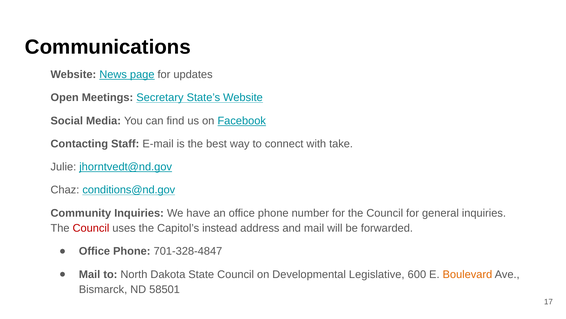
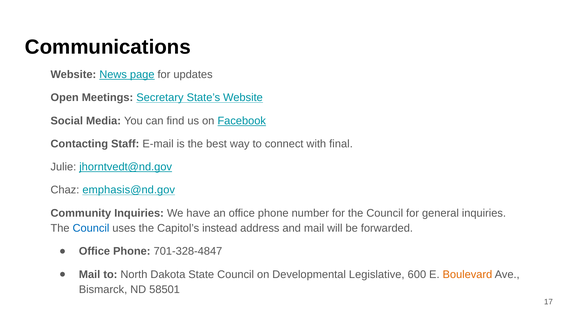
take: take -> final (341, 144)
conditions@nd.gov: conditions@nd.gov -> emphasis@nd.gov (129, 190)
Council colour: red -> blue (91, 228)
